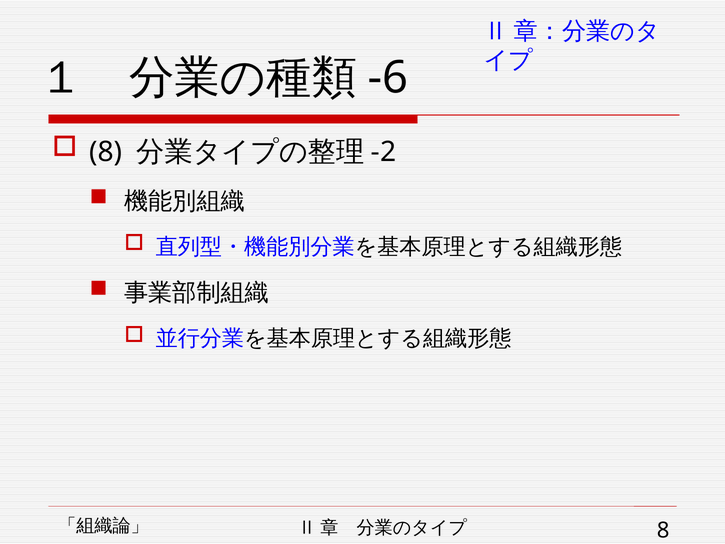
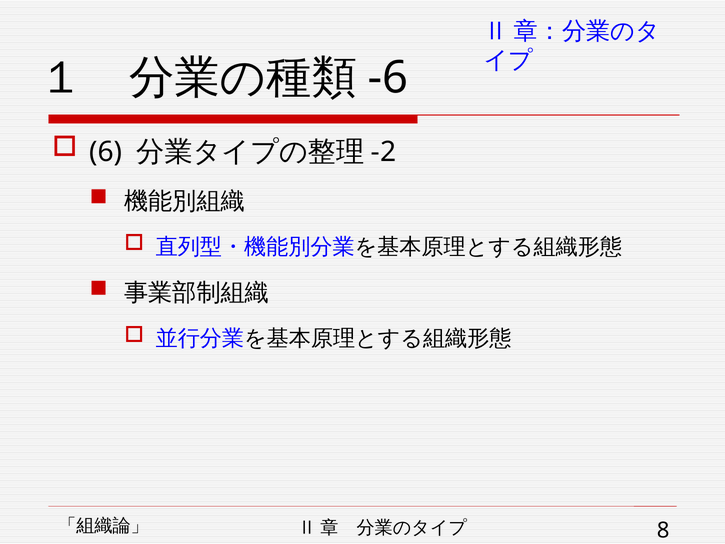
8: 8 -> 6 (106, 152)
